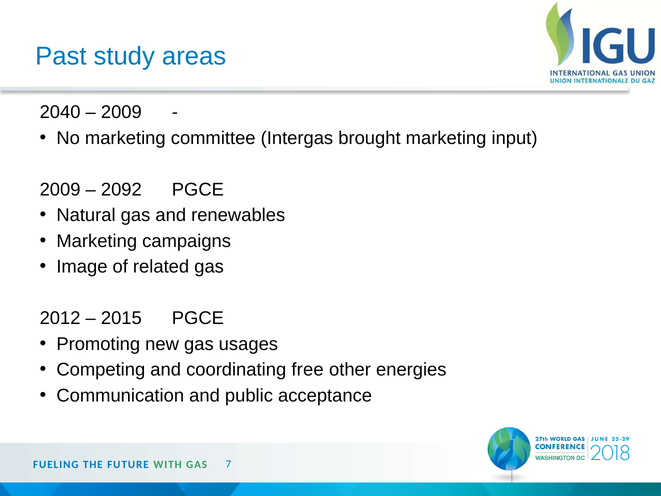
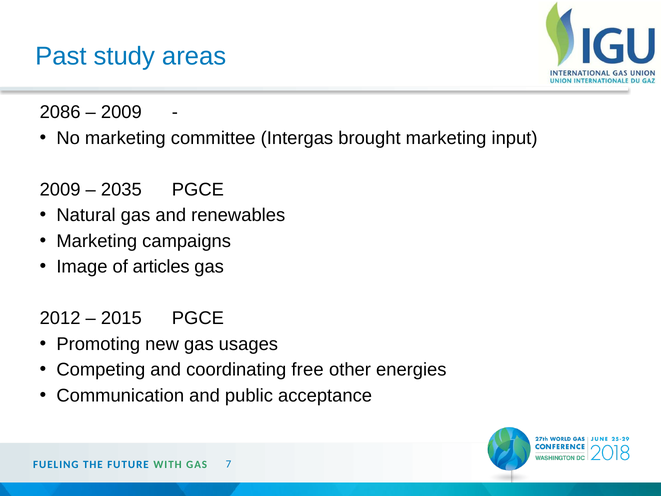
2040: 2040 -> 2086 (60, 112)
2092: 2092 -> 2035 (121, 189)
related: related -> articles (161, 267)
